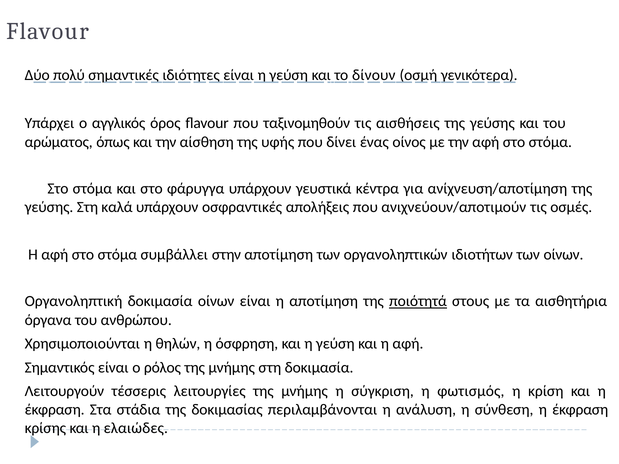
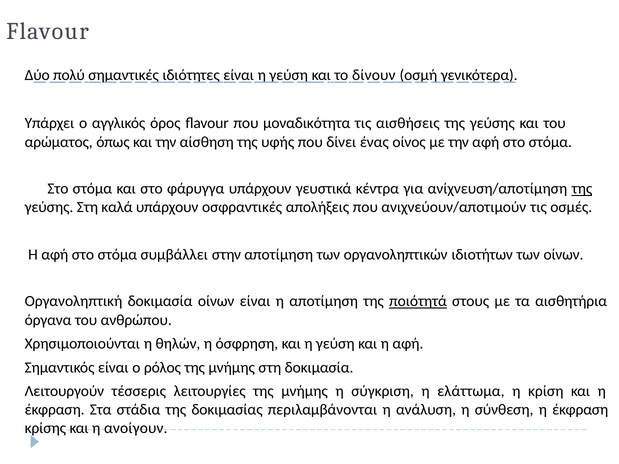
ταξινομηθούν: ταξινομηθούν -> μοναδικότητα (307, 123)
της underline: none -> present (582, 189)
φωτισμός: φωτισμός -> ελάττωμα (471, 391)
ελαιώδες: ελαιώδες -> ανοίγουν (136, 428)
